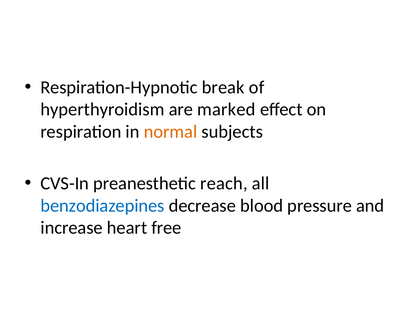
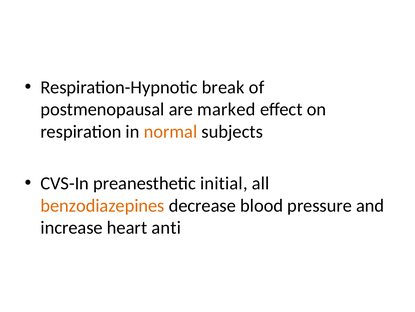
hyperthyroidism: hyperthyroidism -> postmenopausal (102, 109)
reach: reach -> initial (224, 183)
benzodiazepines colour: blue -> orange (102, 205)
free: free -> anti (166, 227)
